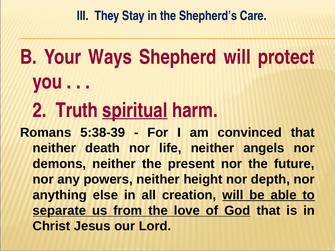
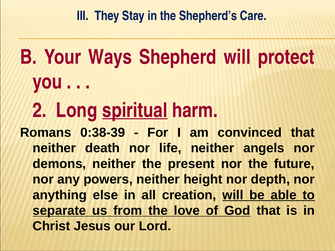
Truth: Truth -> Long (77, 111)
5:38-39: 5:38-39 -> 0:38-39 (103, 133)
